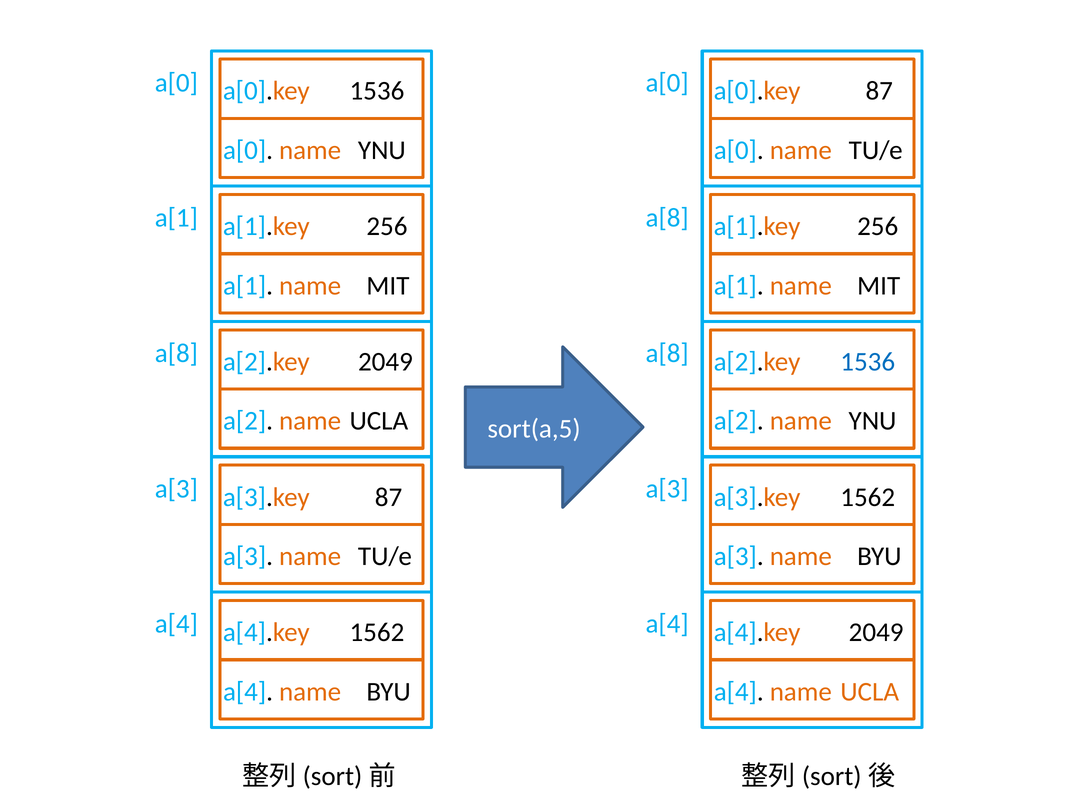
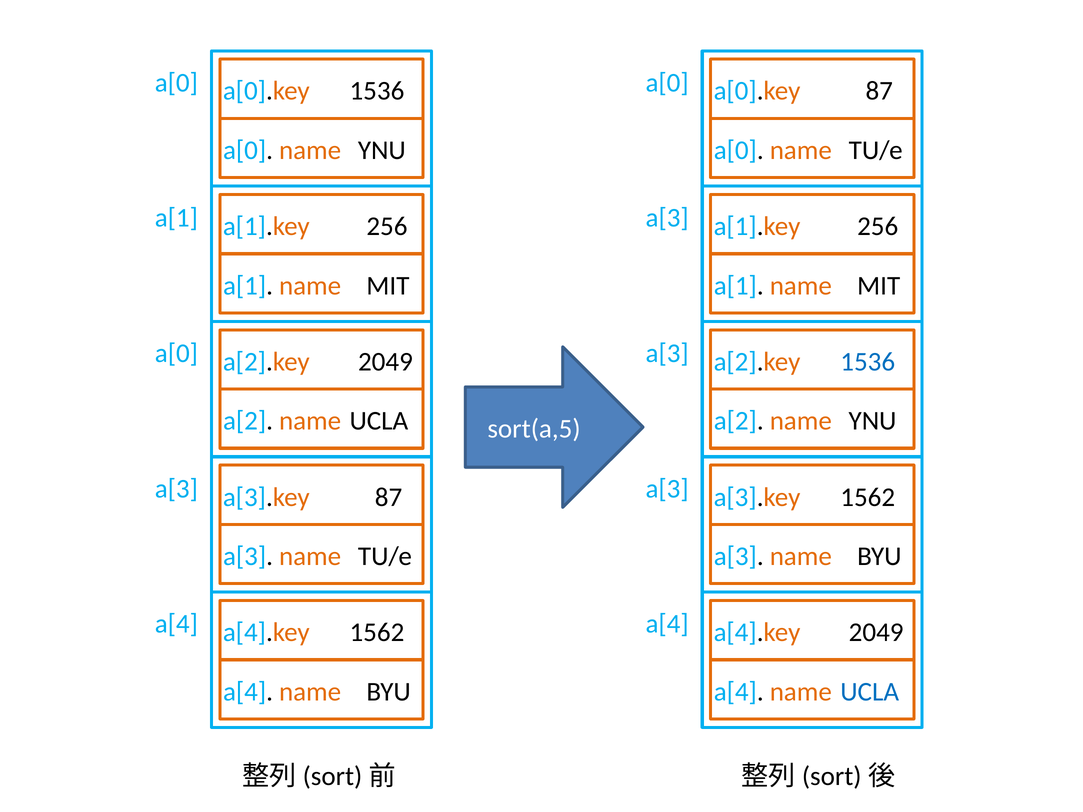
a[8: a[8 -> a[3 (667, 218)
a[8: a[8 -> a[0 (176, 353)
a[8: a[8 -> a[3 (667, 353)
UCLA colour: orange -> blue (870, 692)
